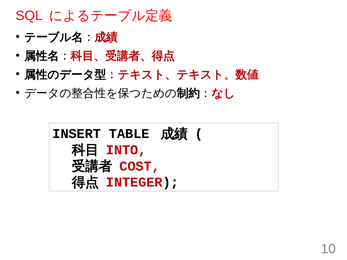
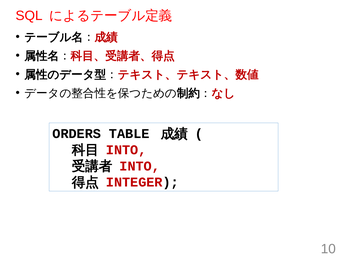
INSERT: INSERT -> ORDERS (77, 134)
COST: COST -> INTO (140, 166)
